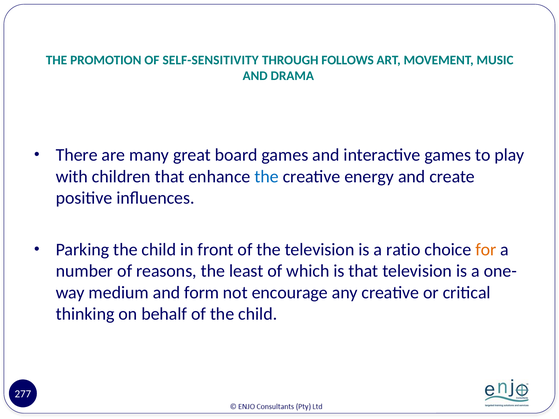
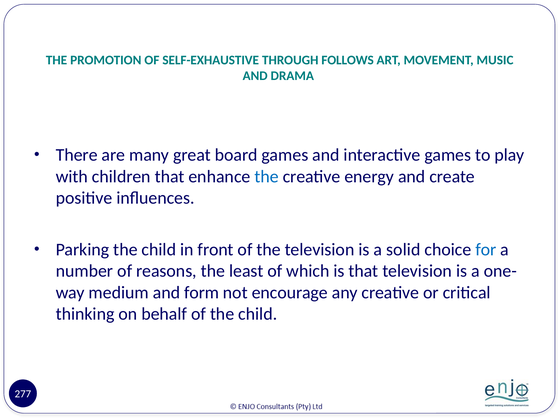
SELF-SENSITIVITY: SELF-SENSITIVITY -> SELF-EXHAUSTIVE (211, 60)
ratio: ratio -> solid (403, 250)
for colour: orange -> blue (486, 250)
